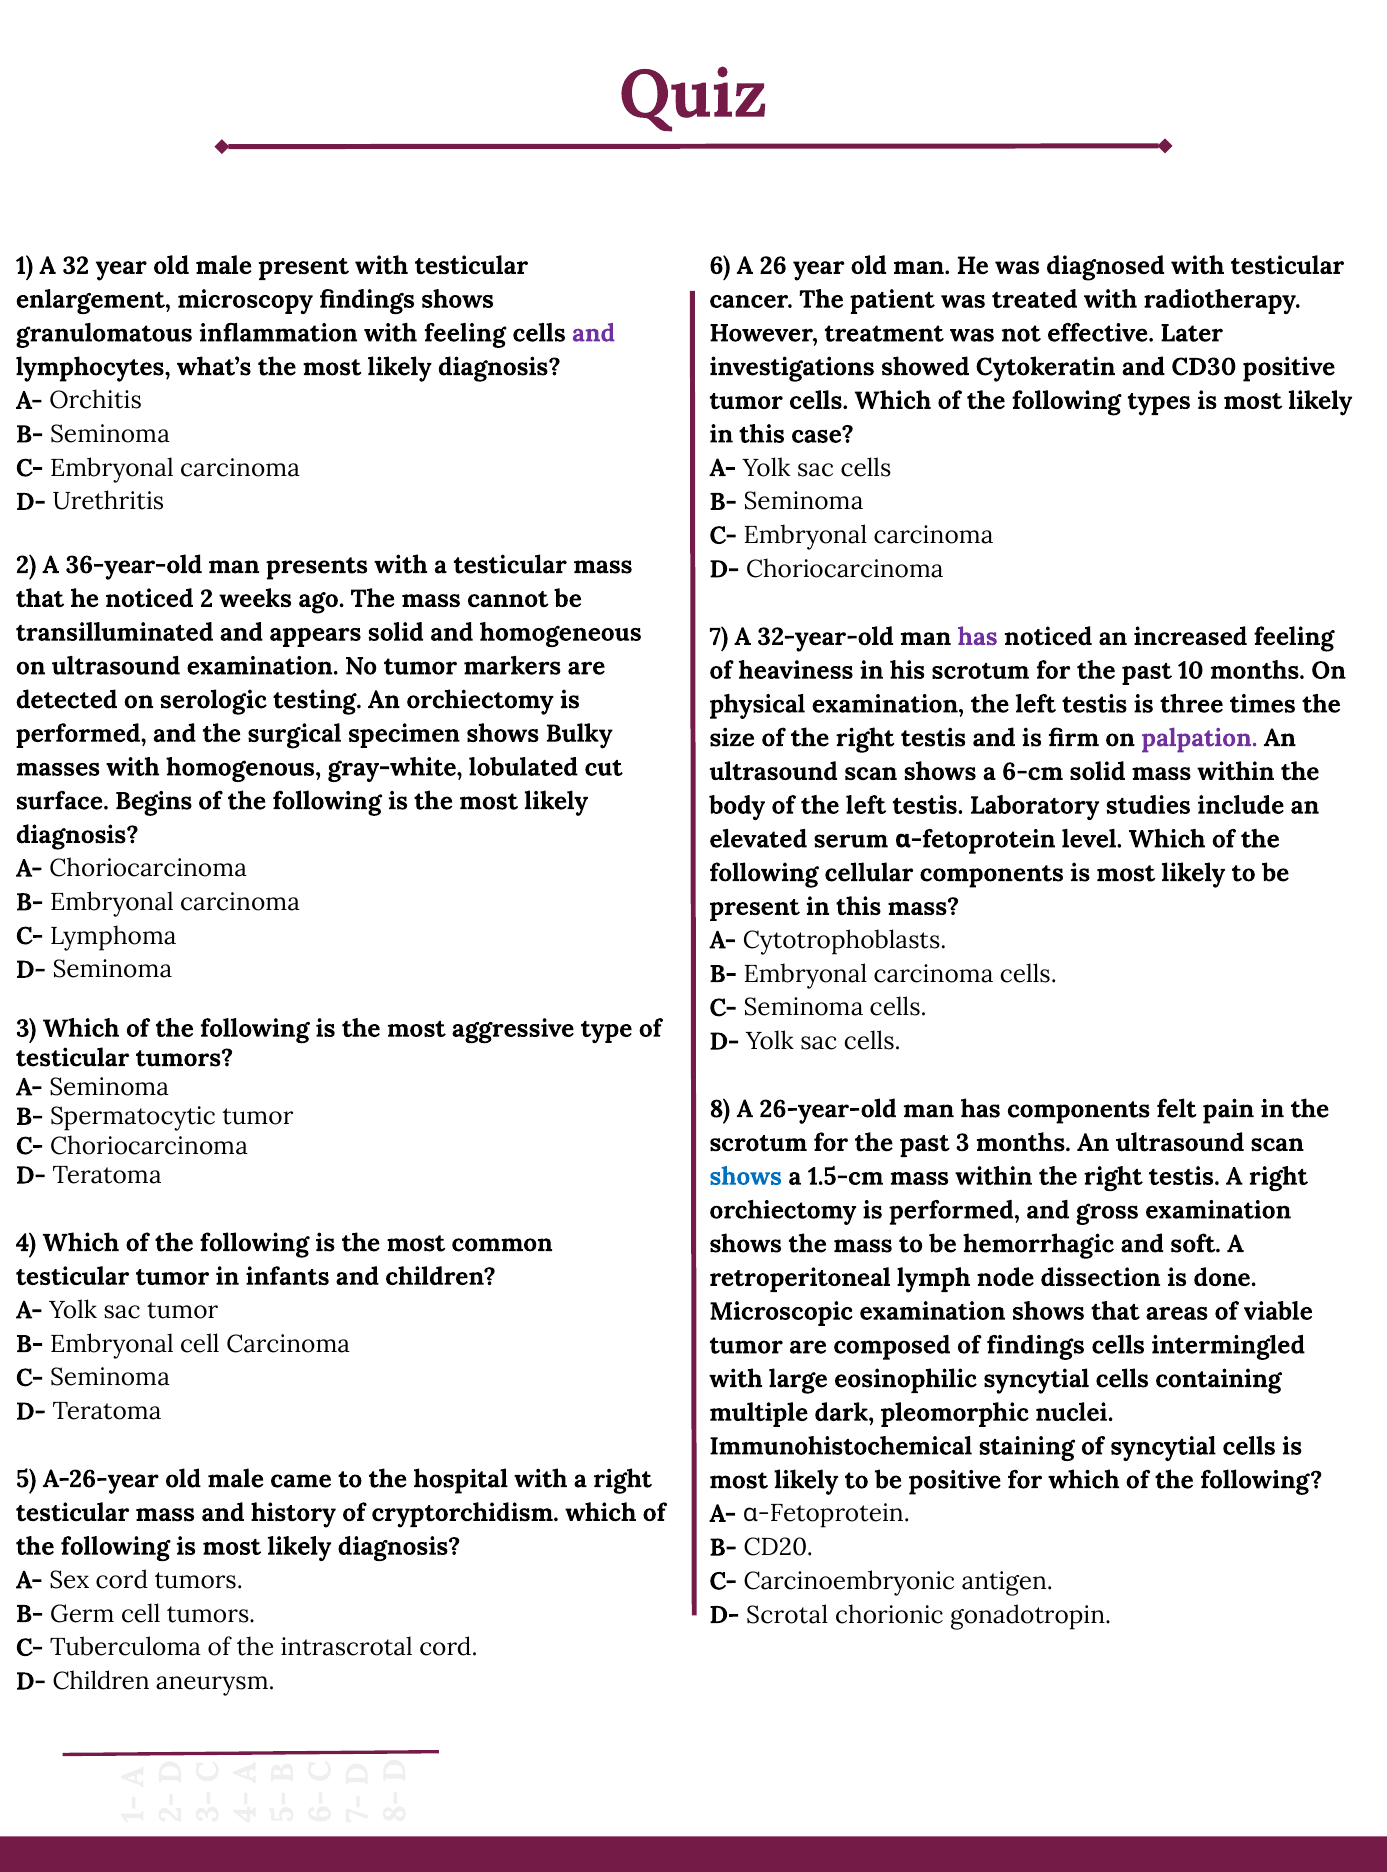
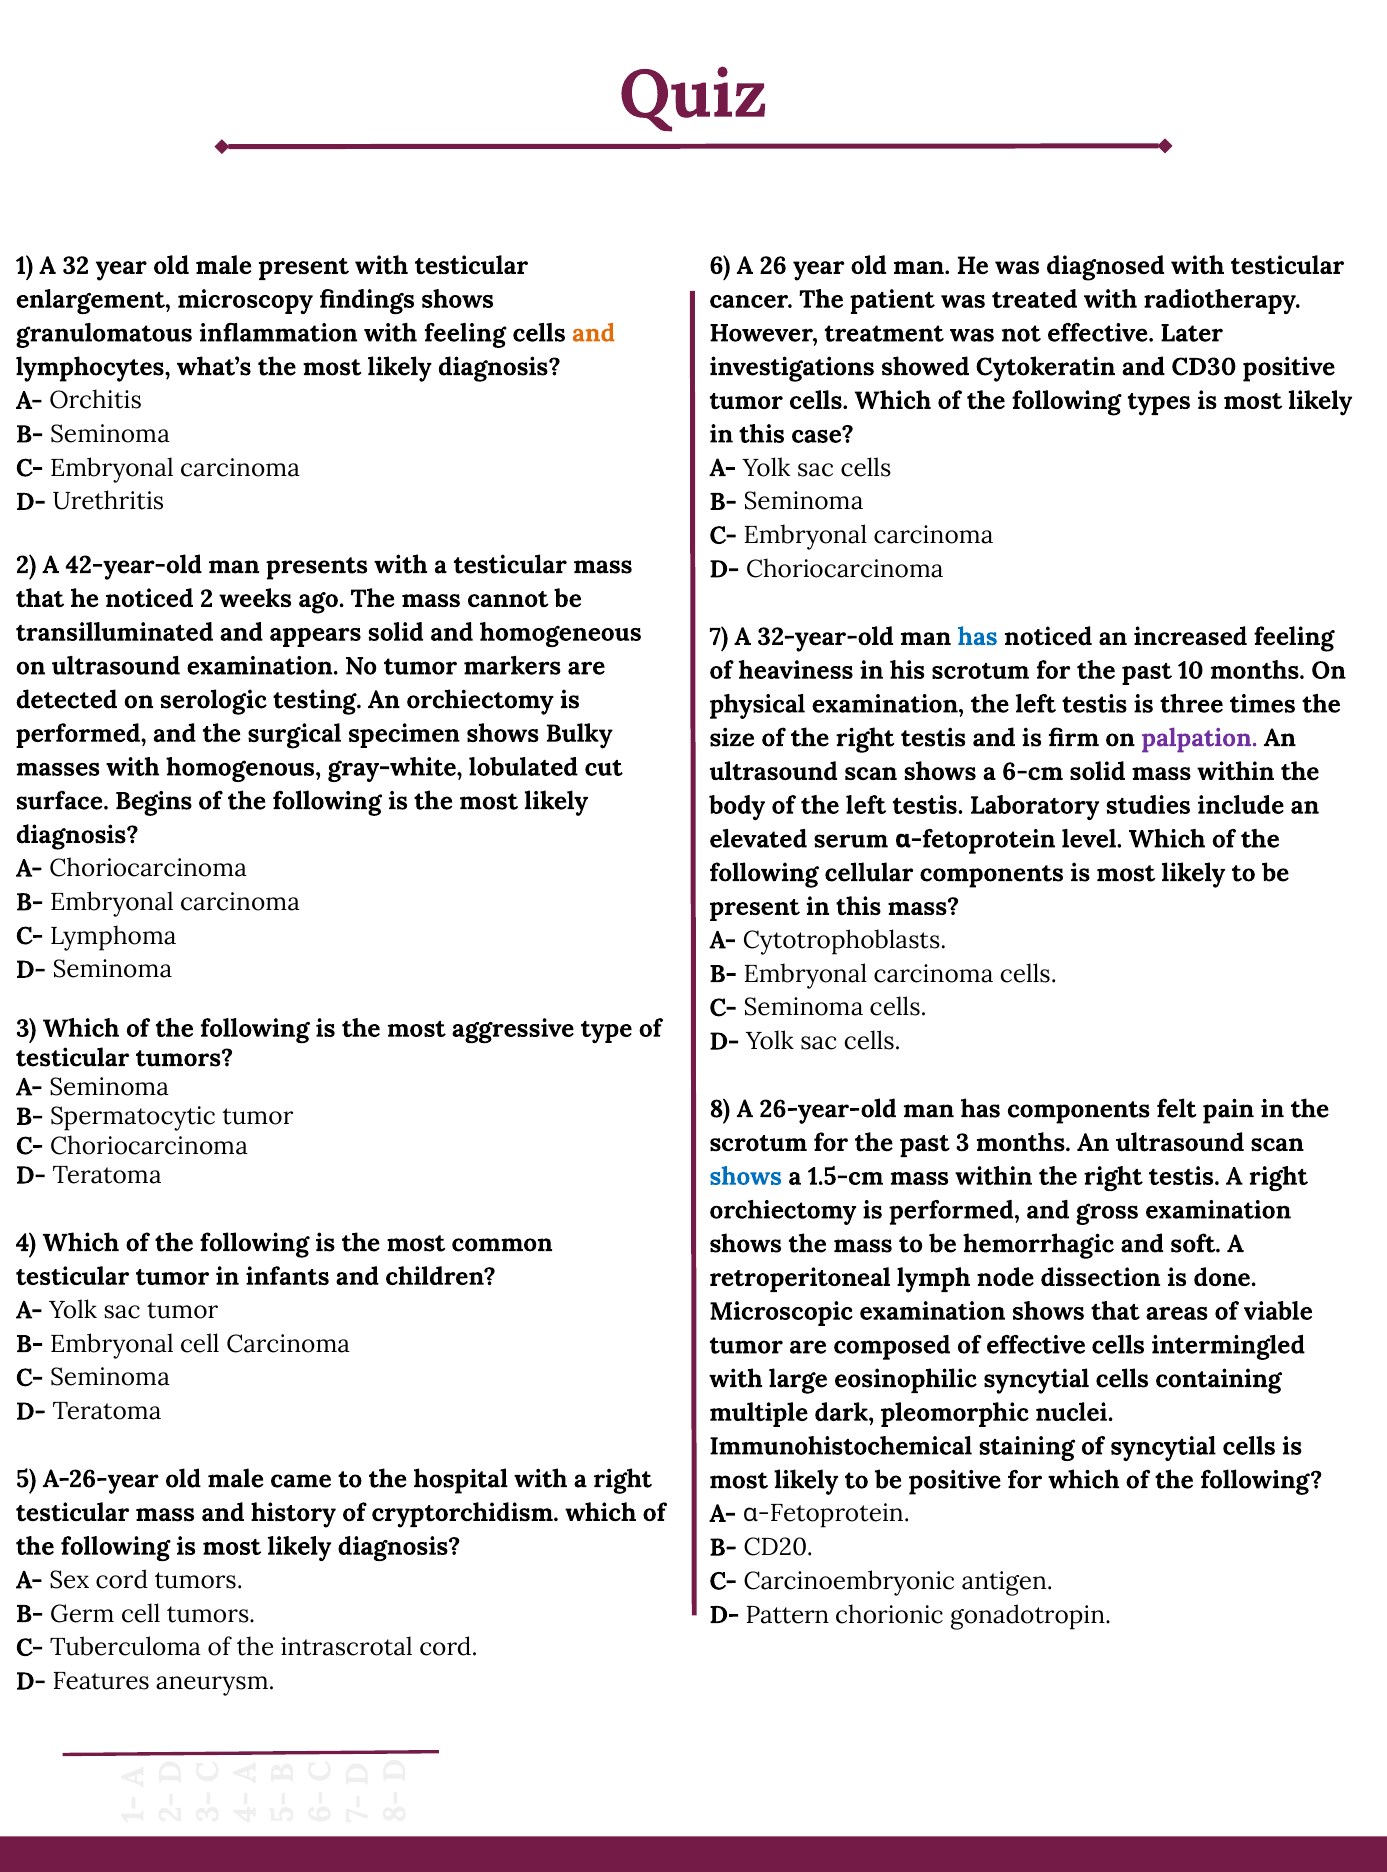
and colour: purple -> orange (594, 333)
36-year-old: 36-year-old -> 42-year-old (134, 565)
has colour: purple -> blue (978, 637)
of findings: findings -> effective (1036, 1345)
Scrotal: Scrotal -> Pattern (787, 1615)
D- Children: Children -> Features (101, 1681)
